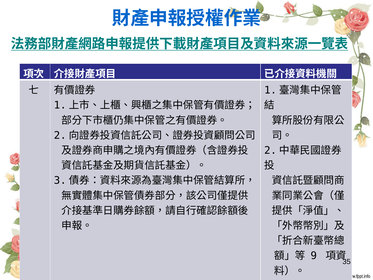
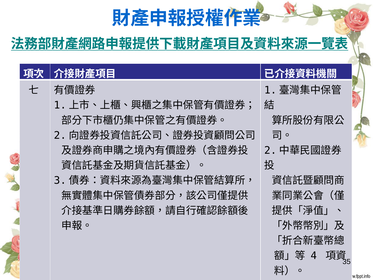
9: 9 -> 4 (314, 256)
